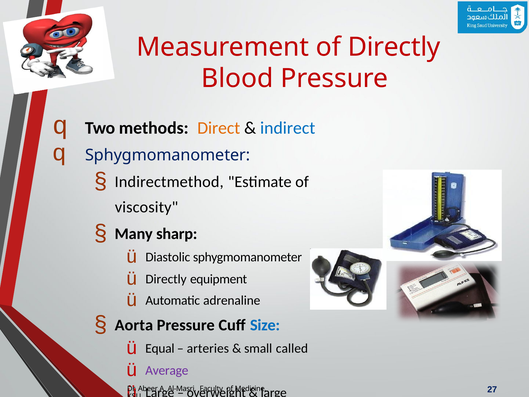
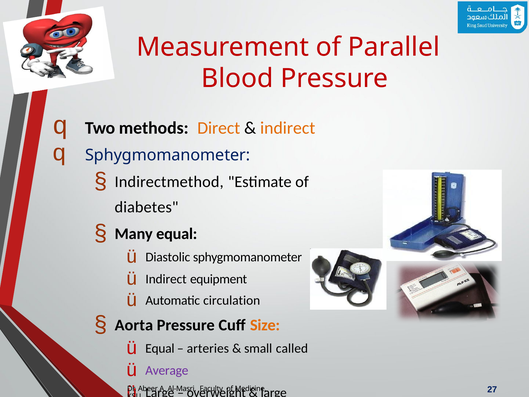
of Directly: Directly -> Parallel (394, 47)
indirect colour: blue -> orange (288, 128)
viscosity: viscosity -> diabetes (147, 207)
Many sharp: sharp -> equal (177, 234)
Directly: Directly -> Indirect (166, 279)
adrenaline: adrenaline -> circulation (232, 300)
Size colour: blue -> orange (265, 325)
